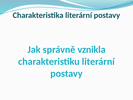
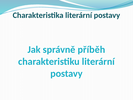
vznikla: vznikla -> příběh (91, 49)
